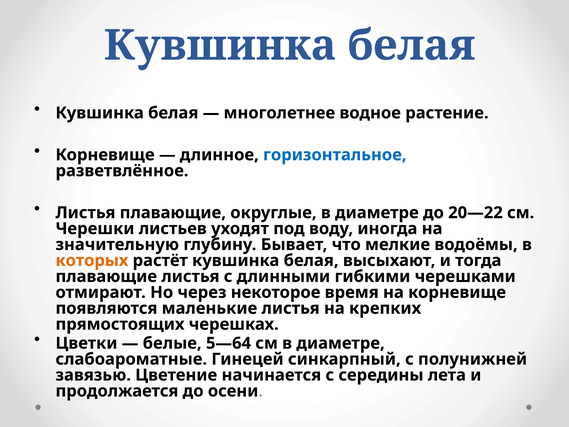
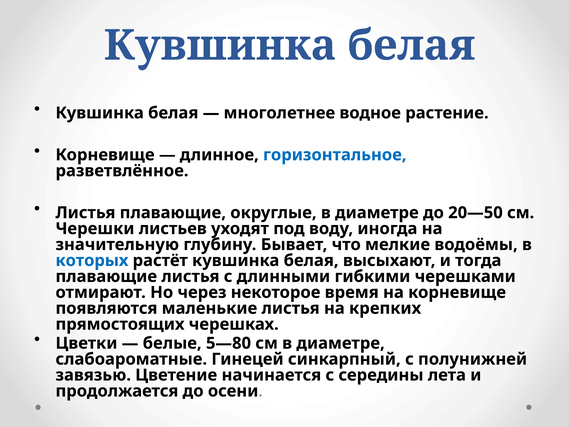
20—22: 20—22 -> 20—50 (475, 213)
которых colour: orange -> blue (92, 260)
5—64: 5—64 -> 5—80 (229, 343)
